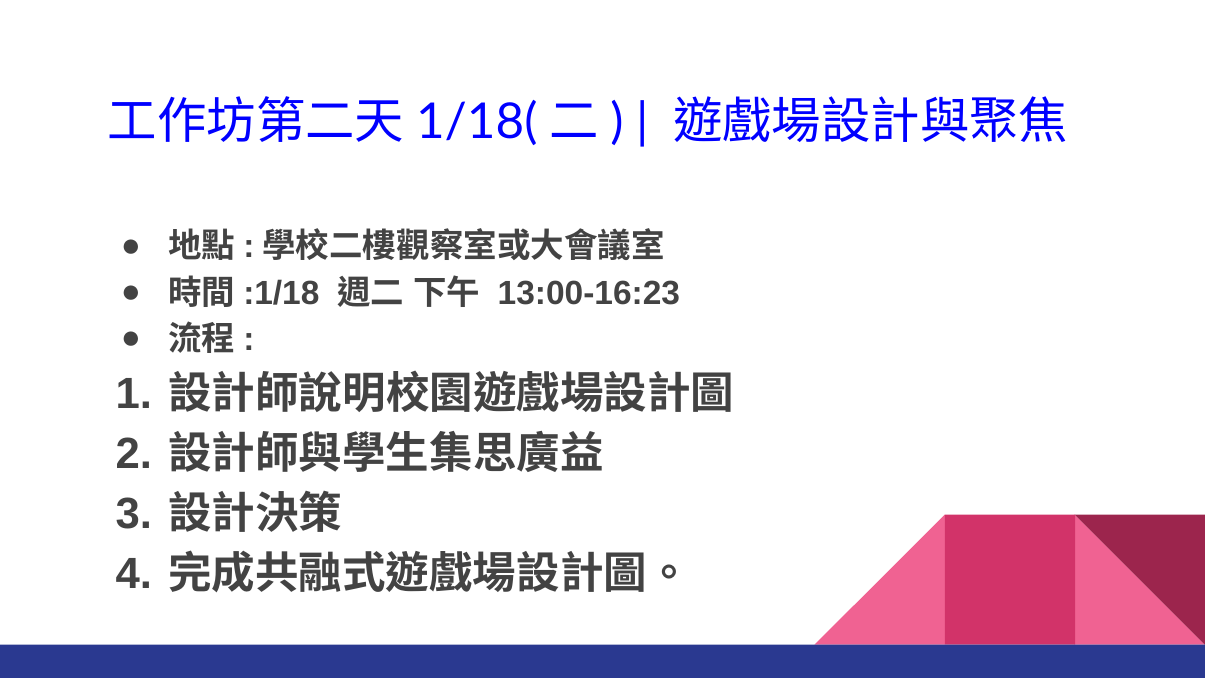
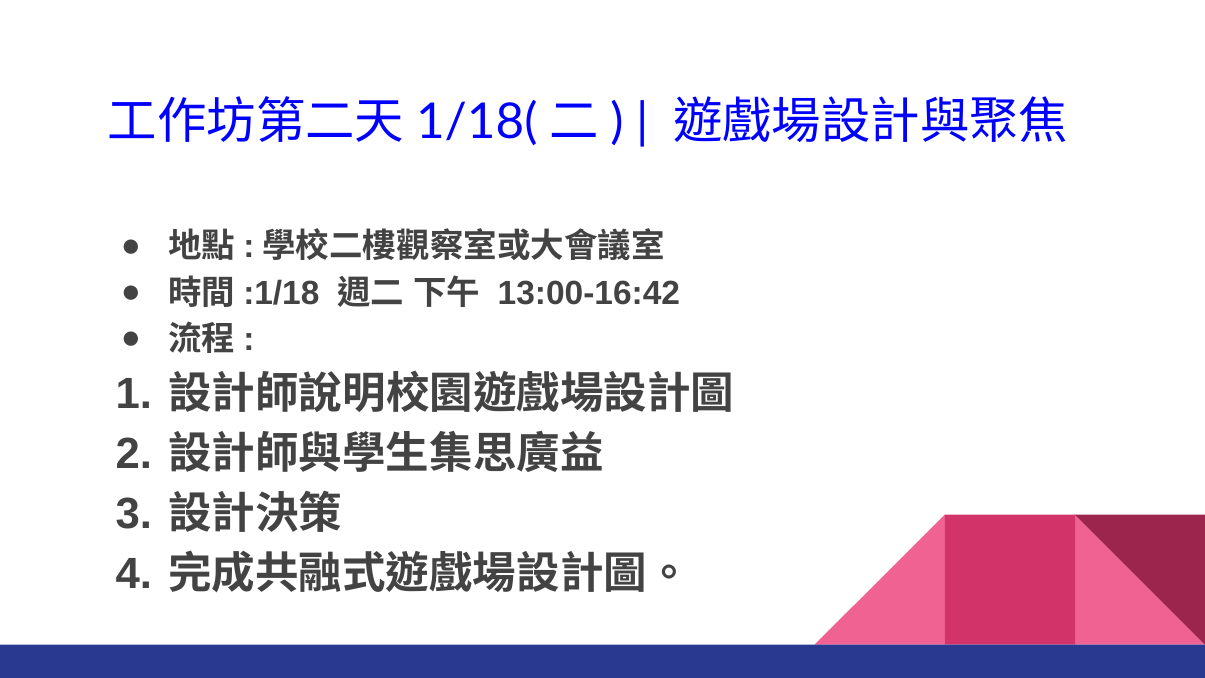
13:00-16:23: 13:00-16:23 -> 13:00-16:42 (589, 293)
